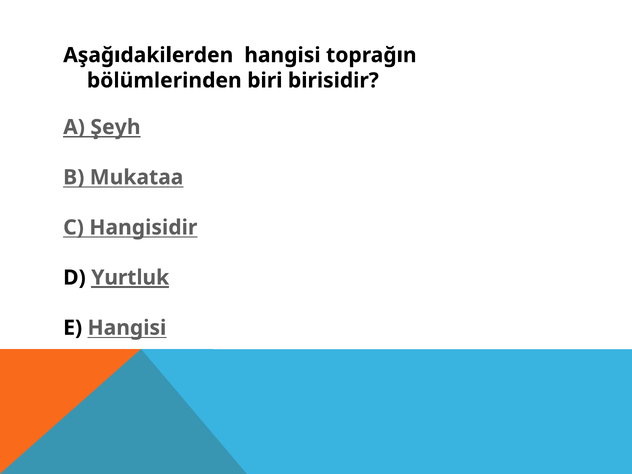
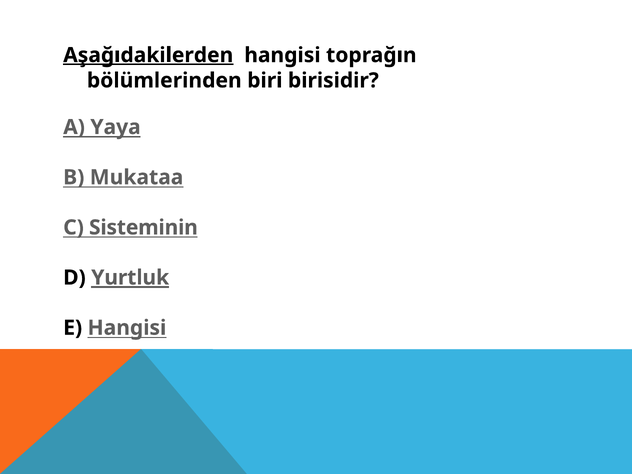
Aşağıdakilerden underline: none -> present (148, 55)
Şeyh: Şeyh -> Yaya (116, 127)
Hangisidir: Hangisidir -> Sisteminin (143, 227)
